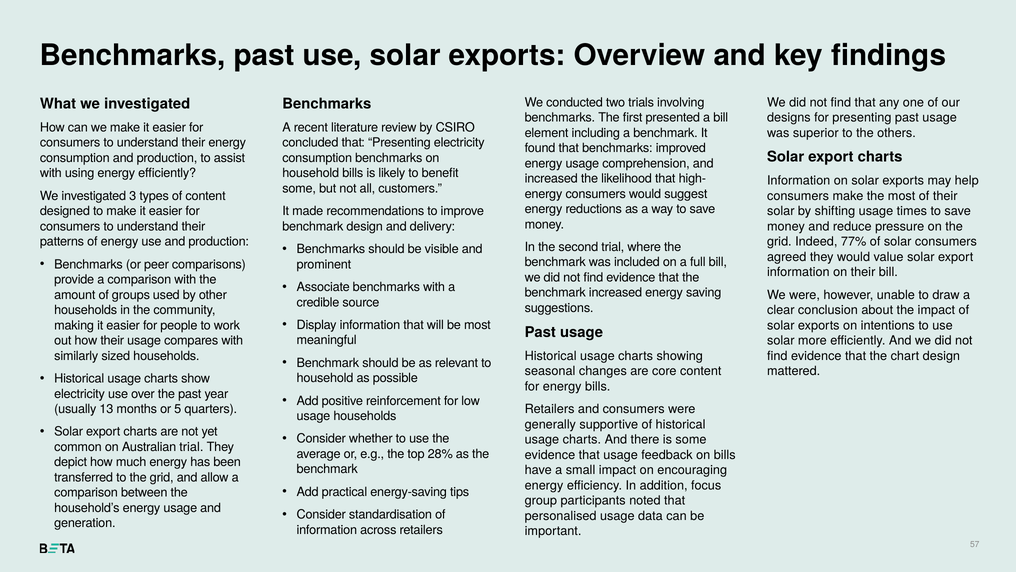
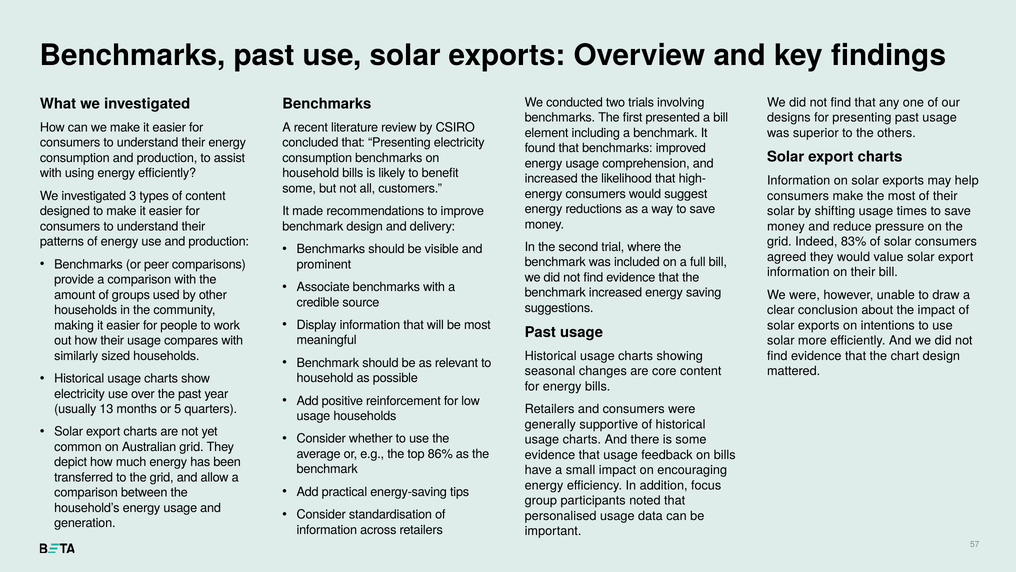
77%: 77% -> 83% (854, 242)
Australian trial: trial -> grid (191, 447)
28%: 28% -> 86% (440, 454)
